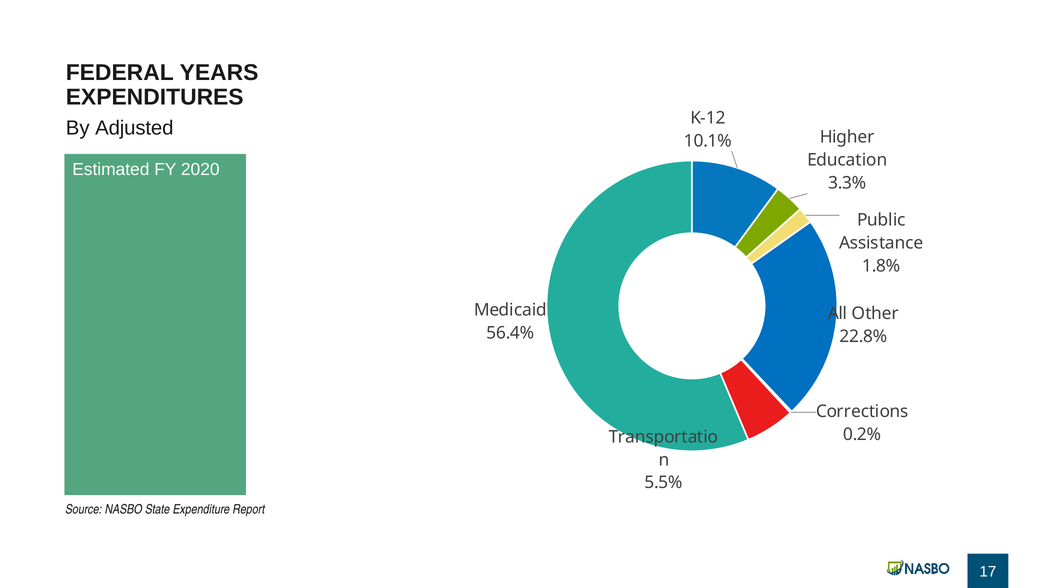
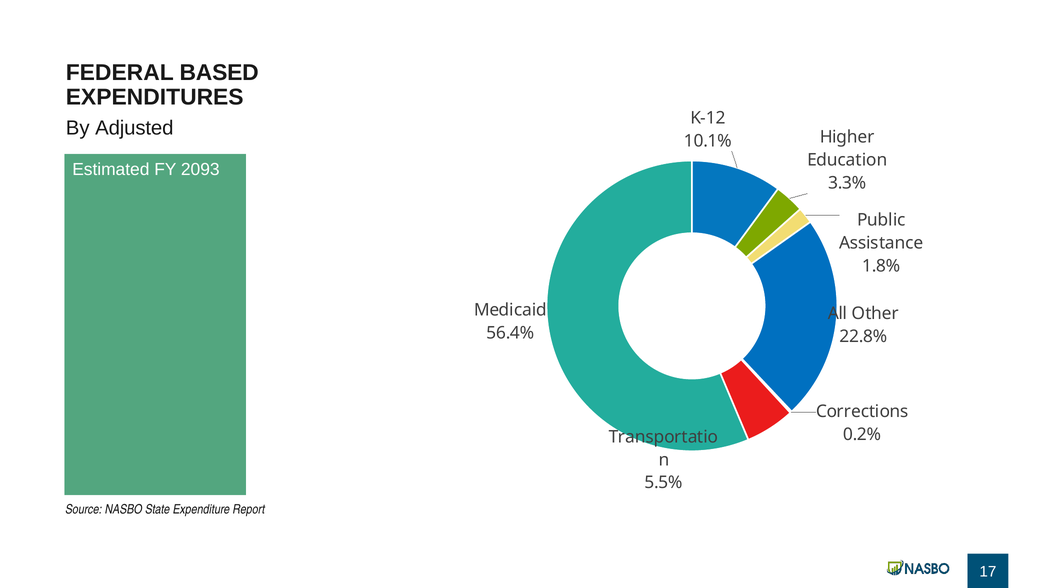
YEARS: YEARS -> BASED (219, 73)
2020: 2020 -> 2093 (200, 170)
